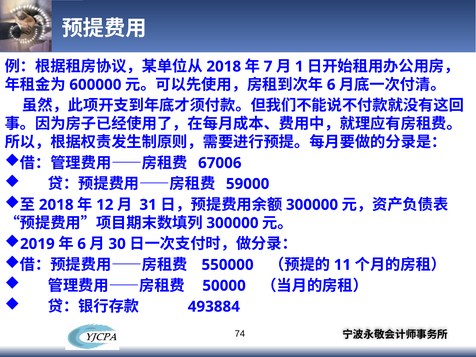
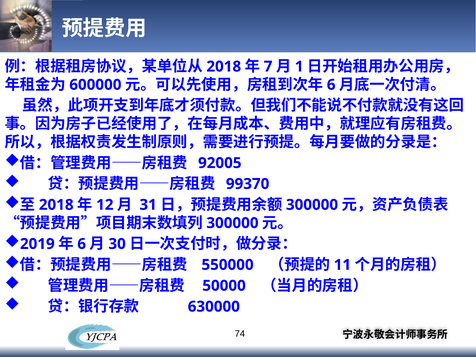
67006: 67006 -> 92005 (220, 163)
59000: 59000 -> 99370 (248, 184)
493884: 493884 -> 630000 (214, 307)
